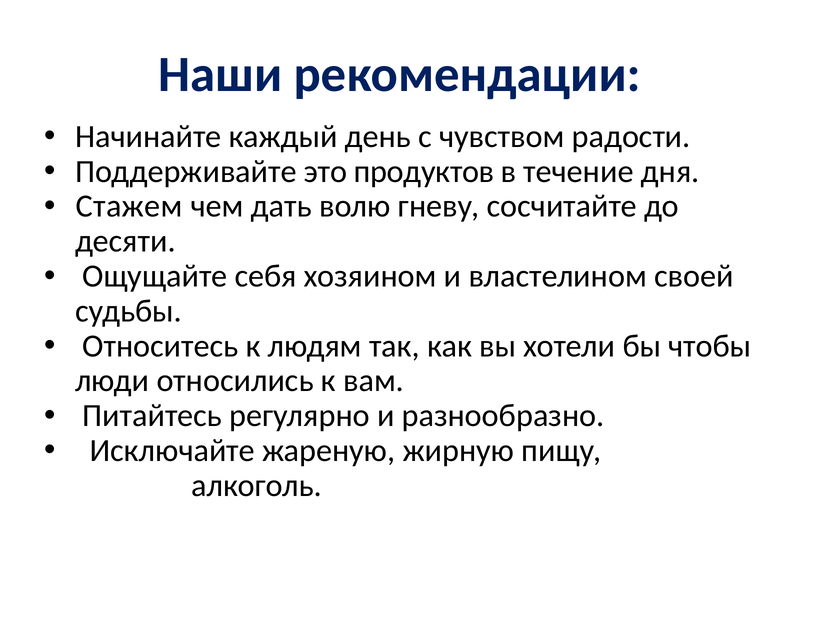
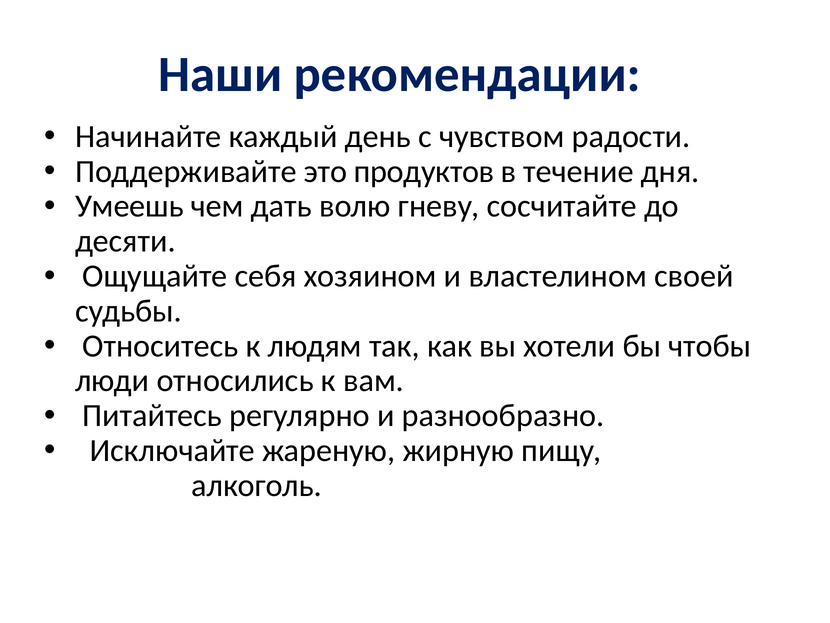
Стажем: Стажем -> Умеешь (129, 206)
